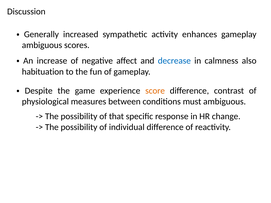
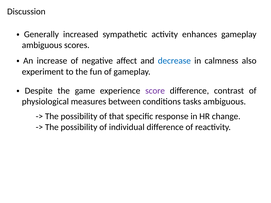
habituation: habituation -> experiment (43, 72)
score colour: orange -> purple (155, 91)
must: must -> tasks (192, 102)
